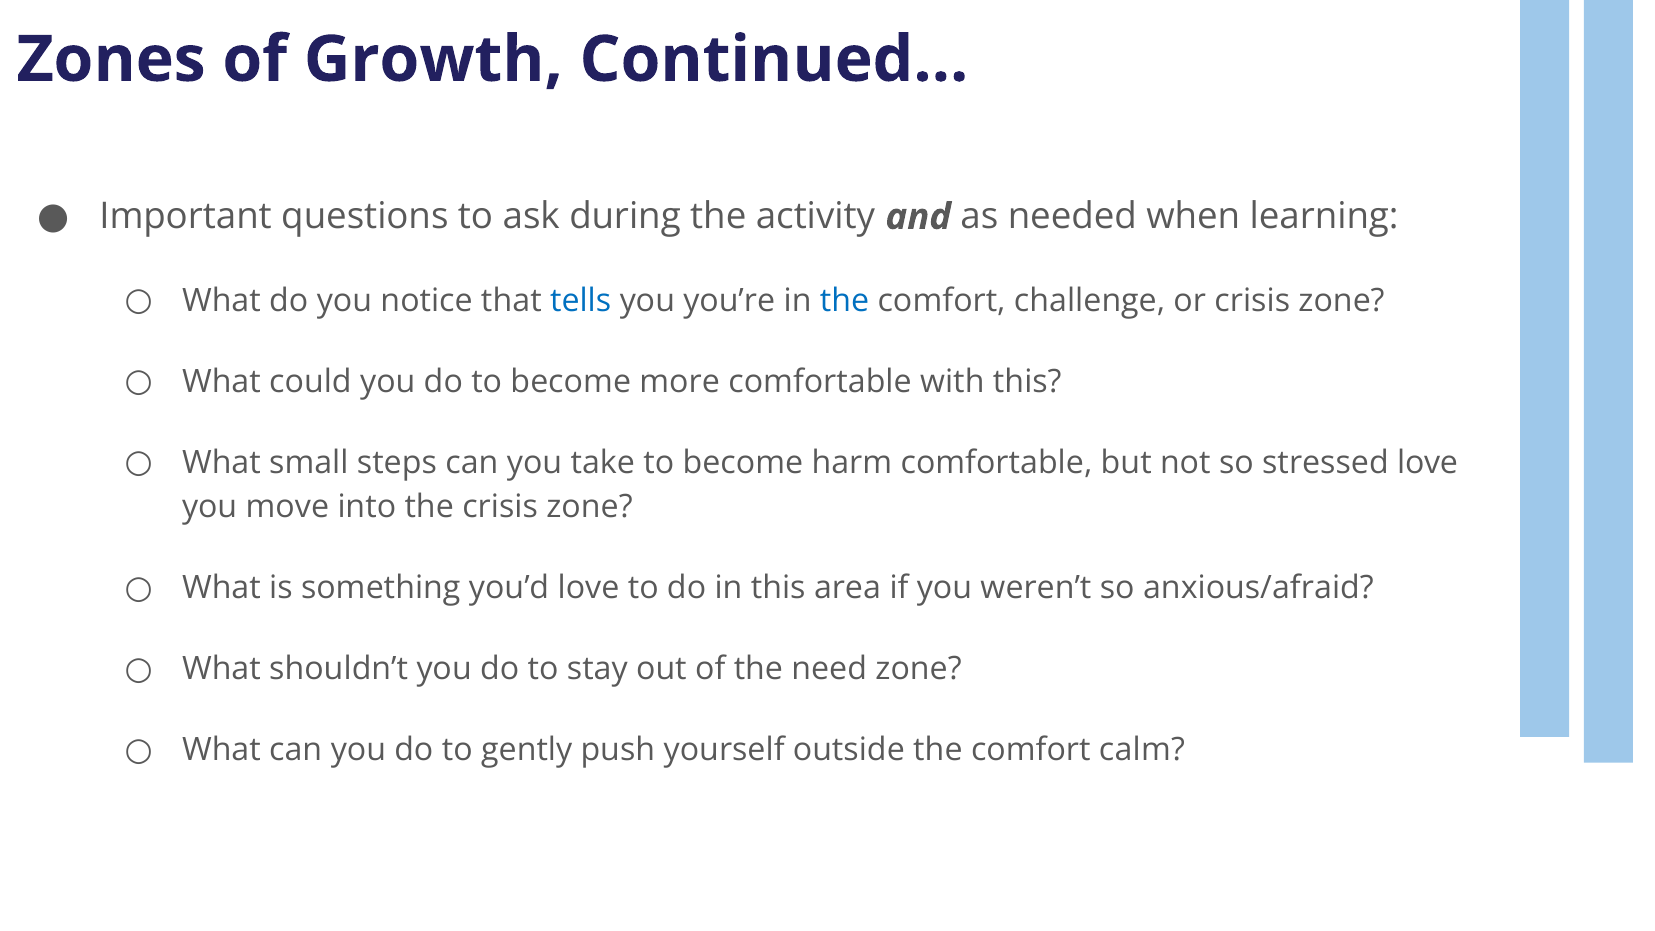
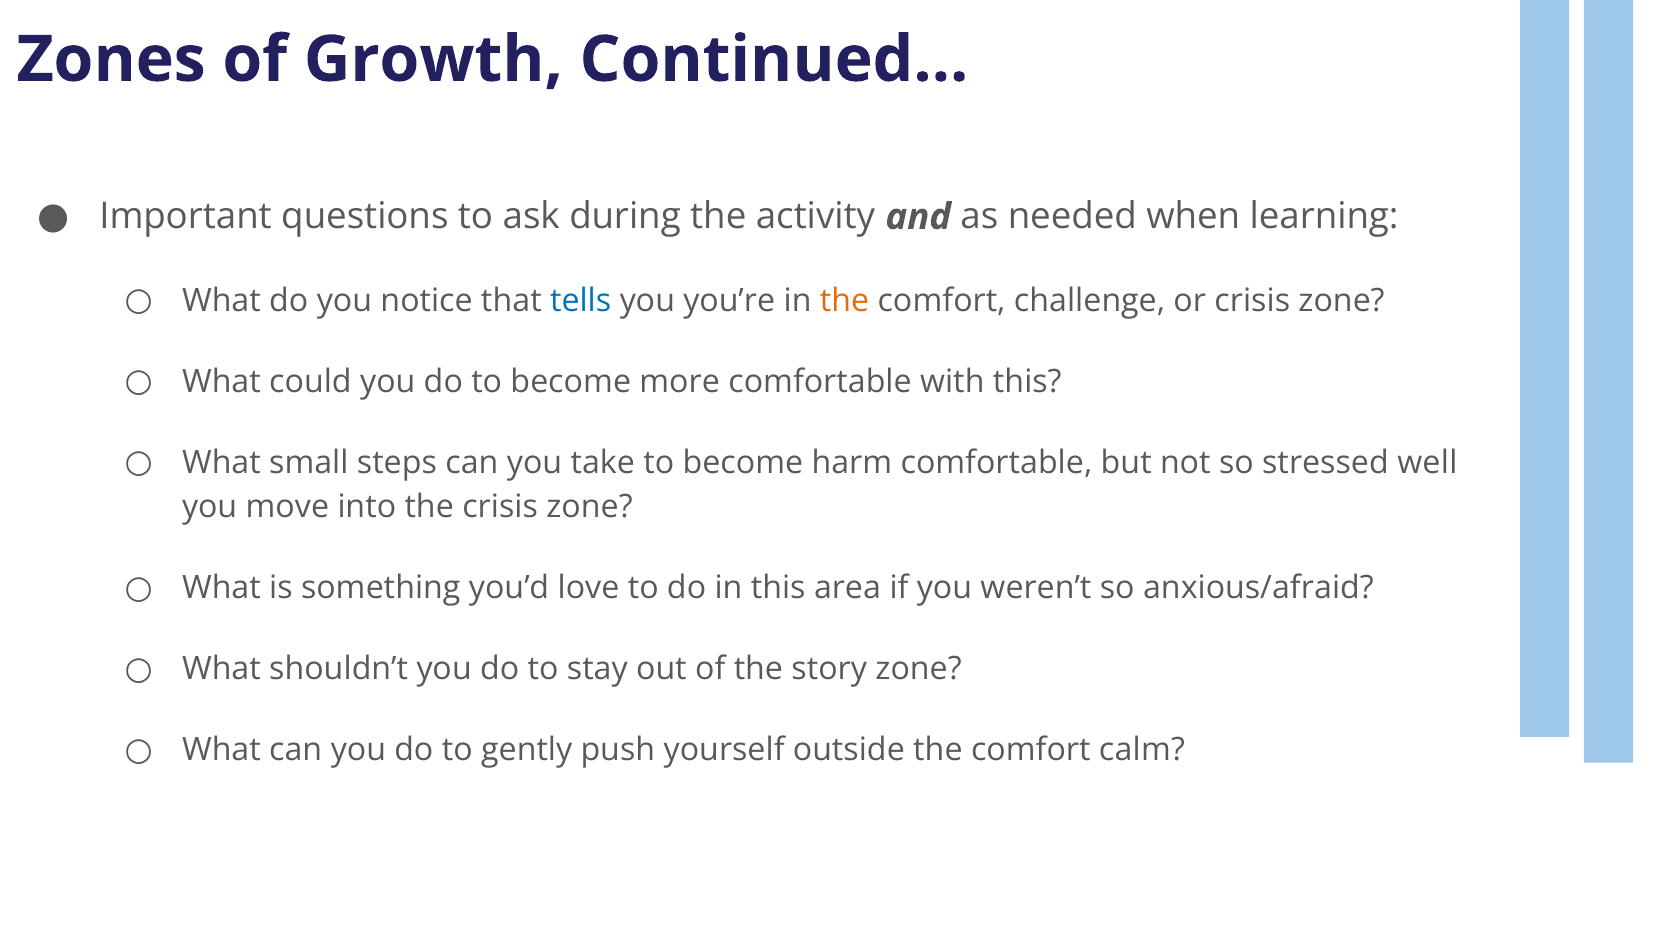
the colour: blue -> orange (845, 300)
stressed love: love -> well (1427, 463)
need: need -> story (829, 669)
